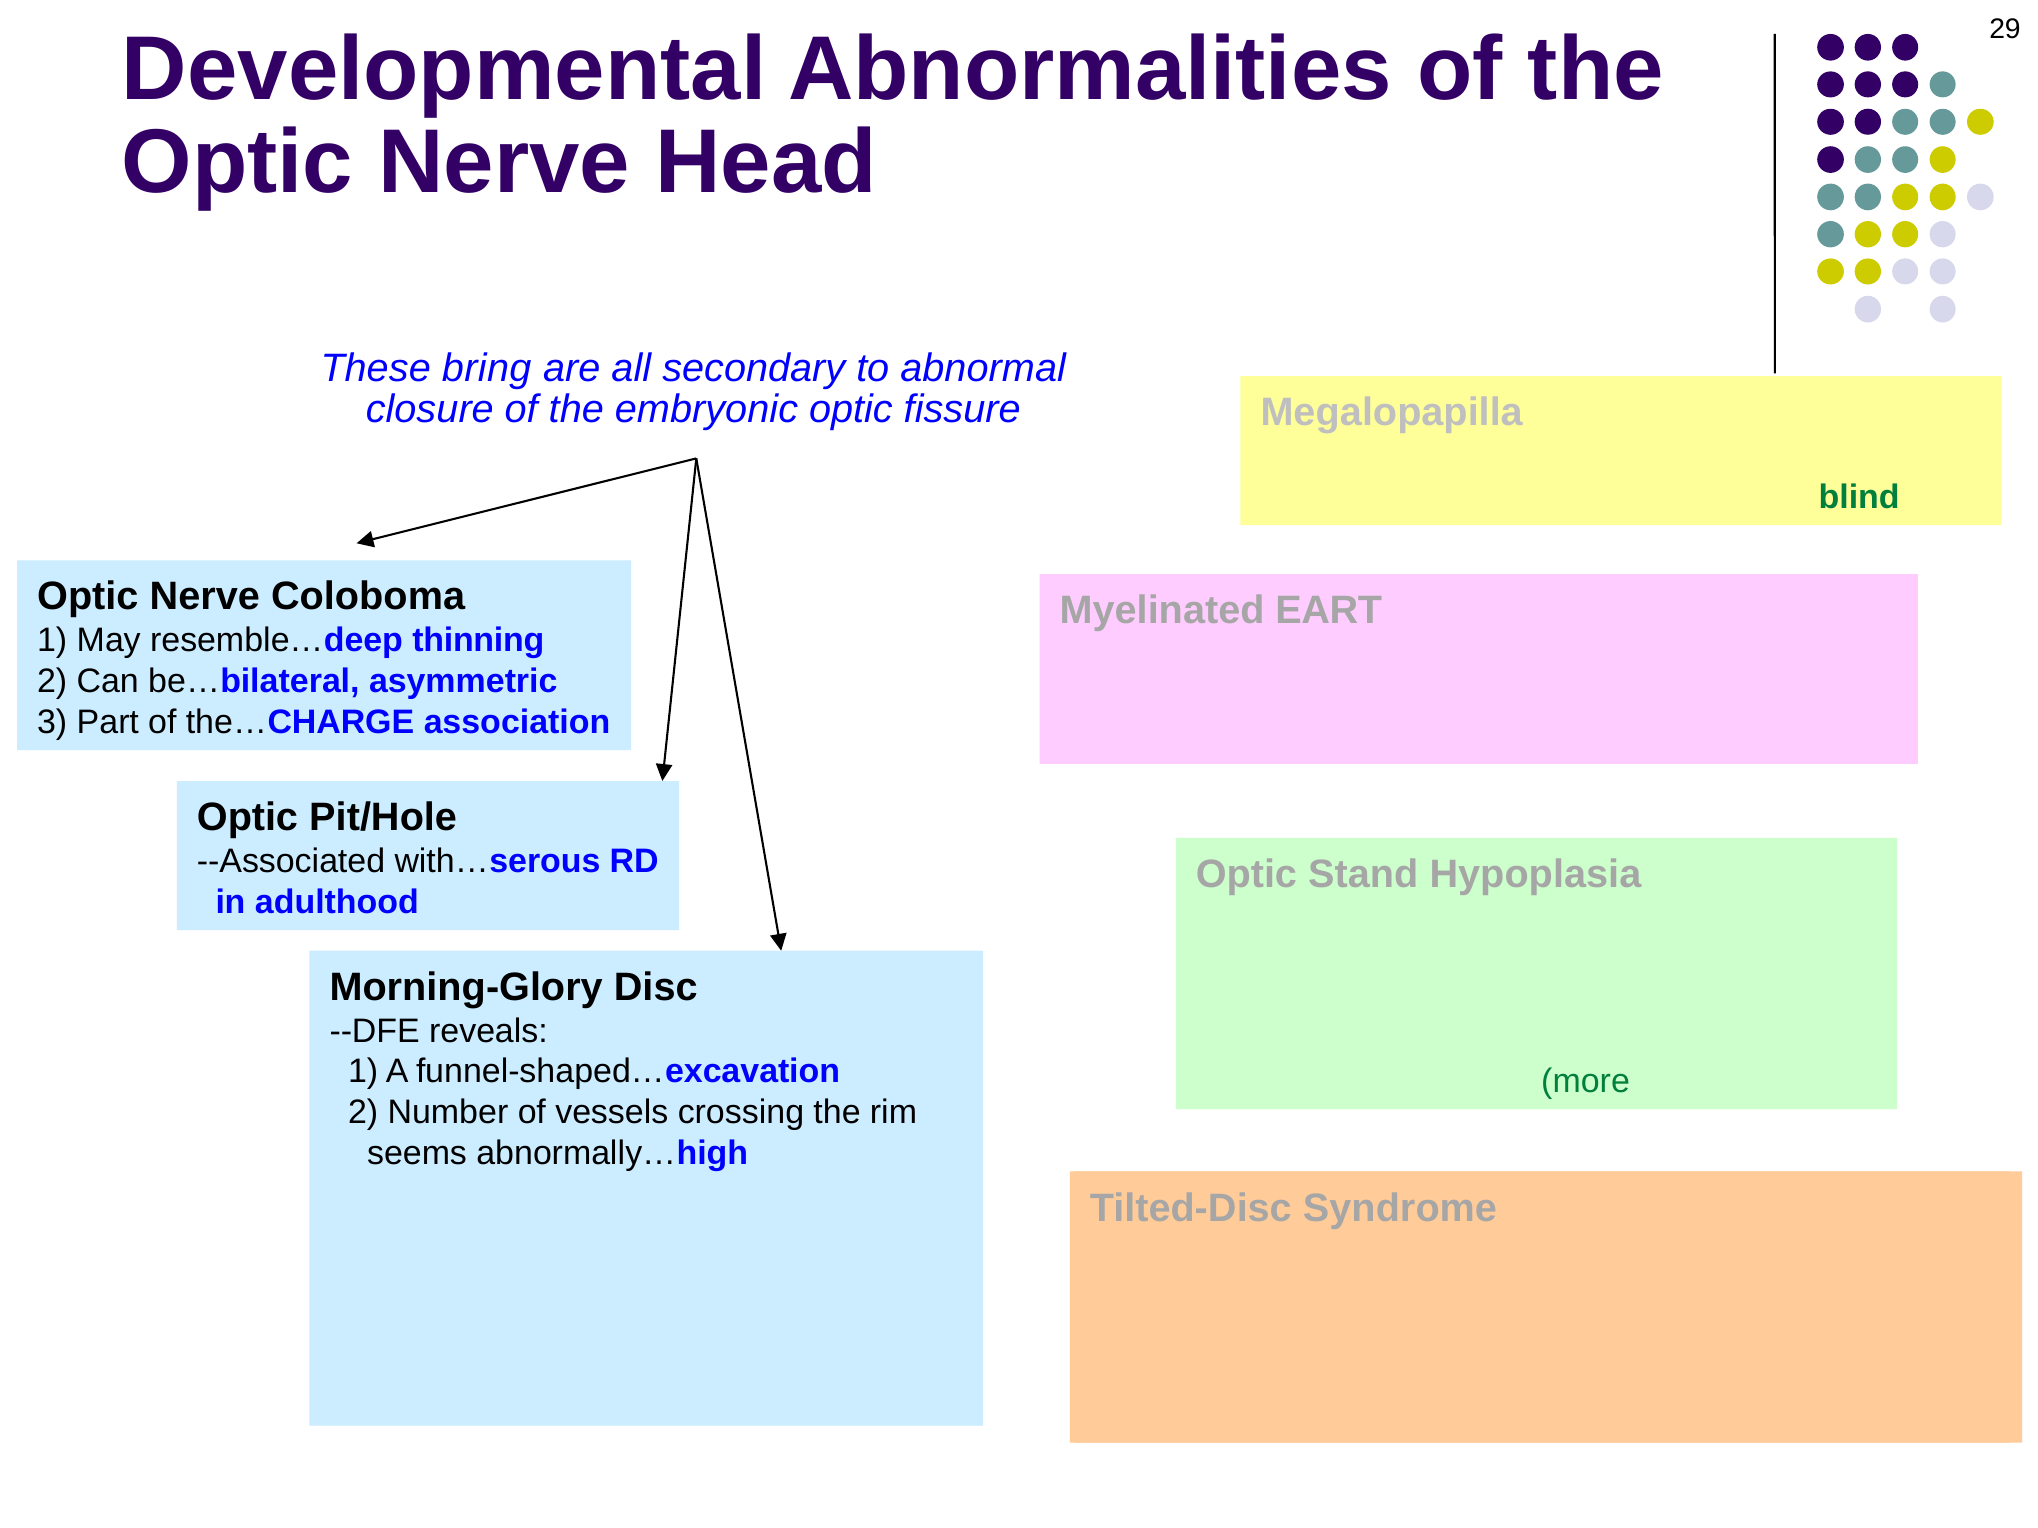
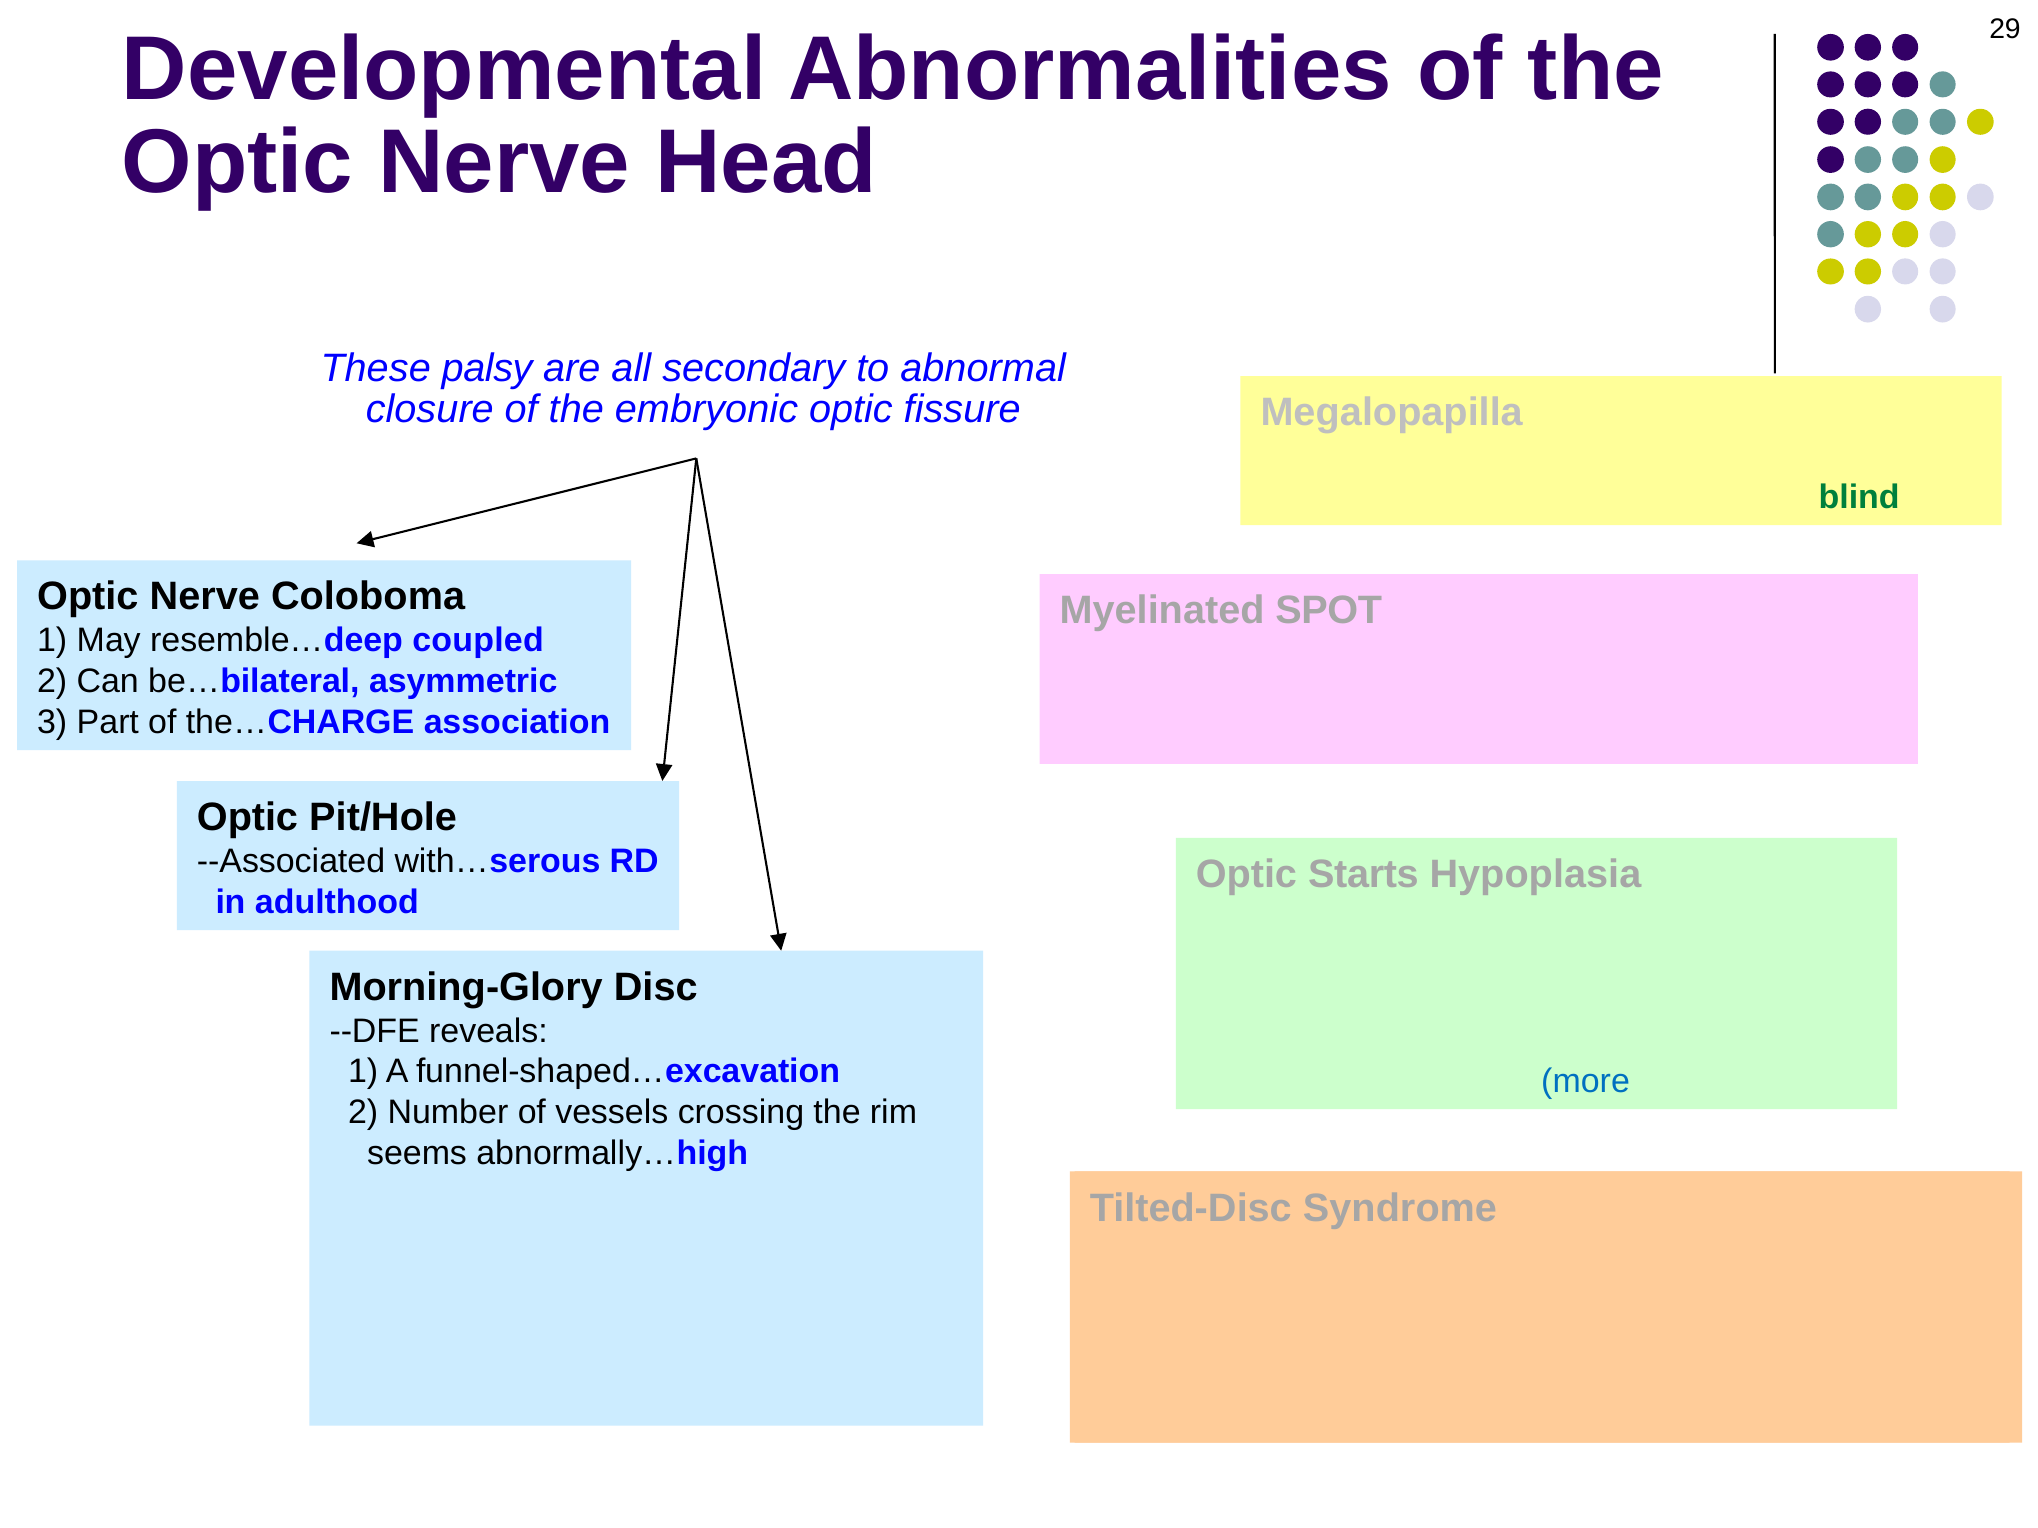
bring: bring -> palsy (487, 369)
Myelinated EART: EART -> SPOT (1329, 611)
thinning: thinning -> coupled (478, 641)
Stand: Stand -> Starts (1363, 875)
more colour: green -> blue (1586, 1082)
